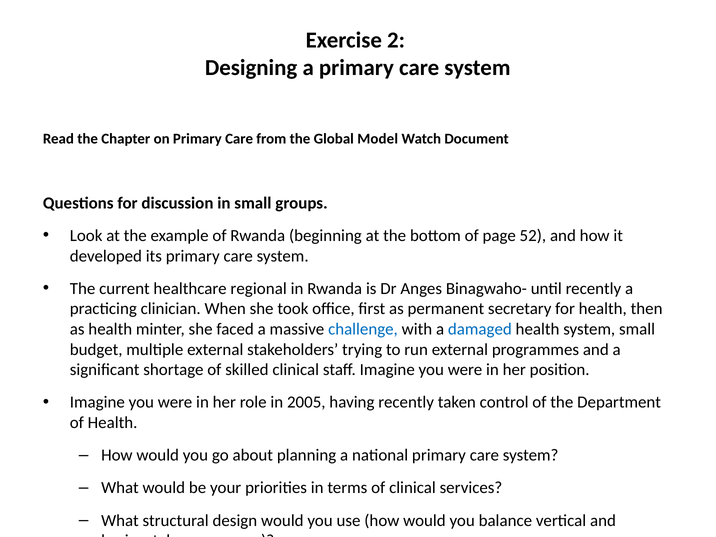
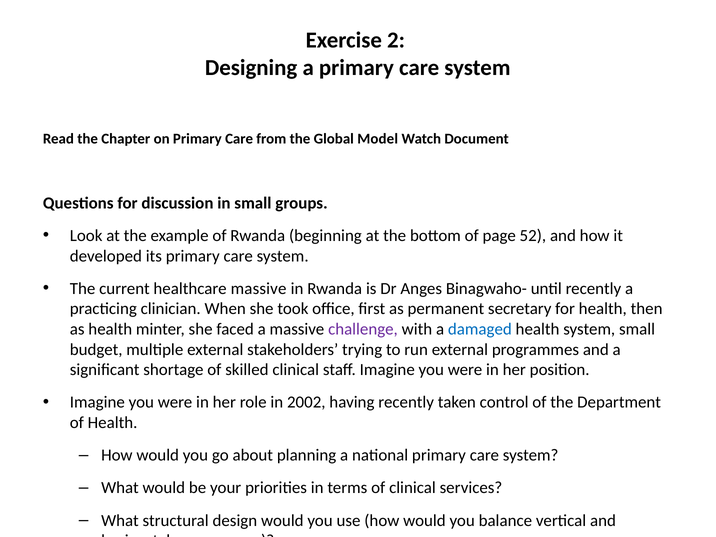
healthcare regional: regional -> massive (259, 289)
challenge colour: blue -> purple (363, 329)
2005: 2005 -> 2002 (306, 402)
